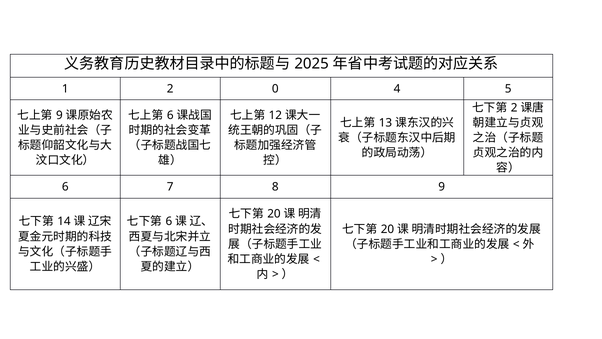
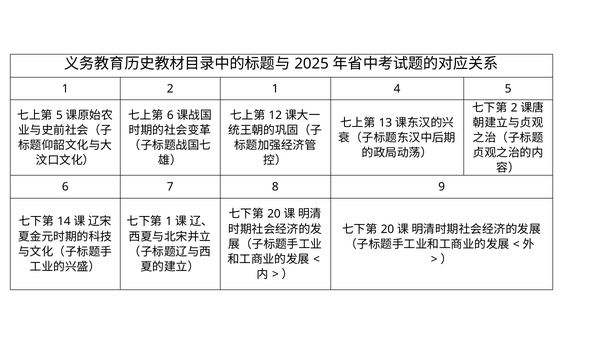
2 0: 0 -> 1 (275, 89)
9: 9 -> 5 (59, 115)
6: 6 -> 1 (169, 221)
